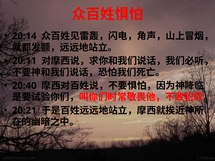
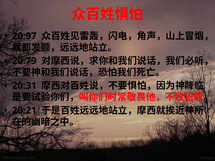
20:14: 20:14 -> 20:97 (24, 36)
20:11: 20:11 -> 20:79 (24, 61)
20:40: 20:40 -> 20:31 (24, 86)
